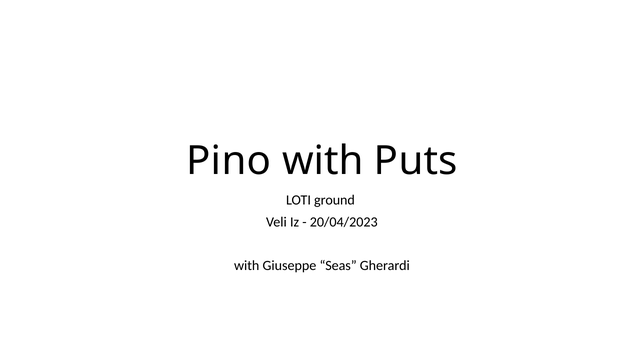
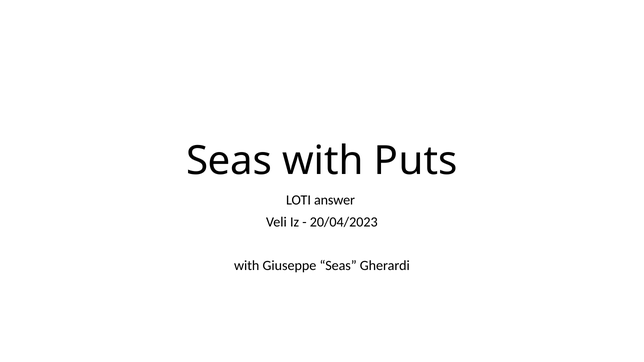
Pino: Pino -> Seas (229, 161)
ground: ground -> answer (334, 200)
